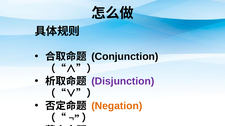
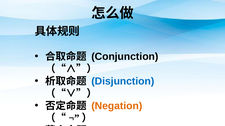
Disjunction colour: purple -> blue (123, 82)
